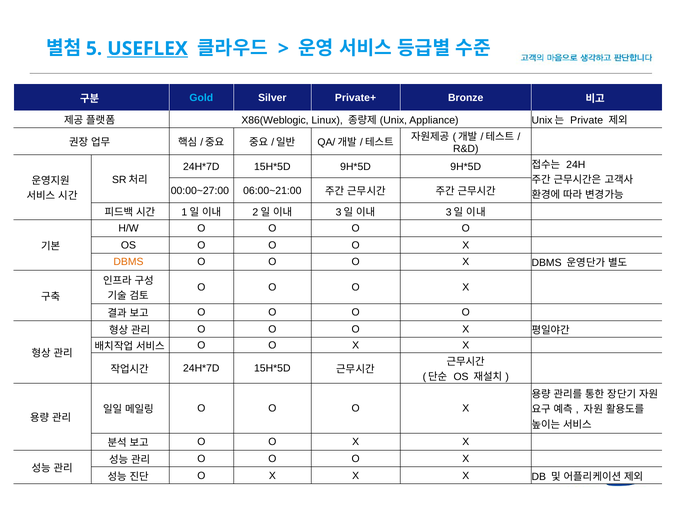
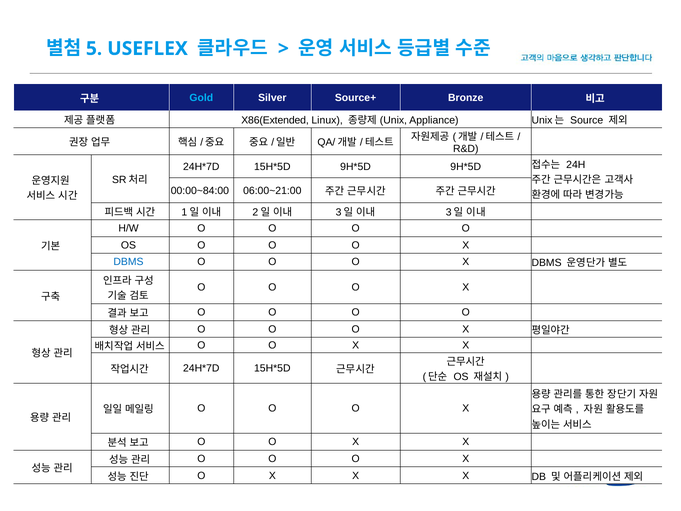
USEFLEX underline: present -> none (148, 49)
Private+: Private+ -> Source+ (356, 98)
X86(Weblogic: X86(Weblogic -> X86(Extended (275, 120)
Private: Private -> Source (587, 120)
00:00~27:00: 00:00~27:00 -> 00:00~84:00 (200, 190)
DBMS colour: orange -> blue (128, 262)
